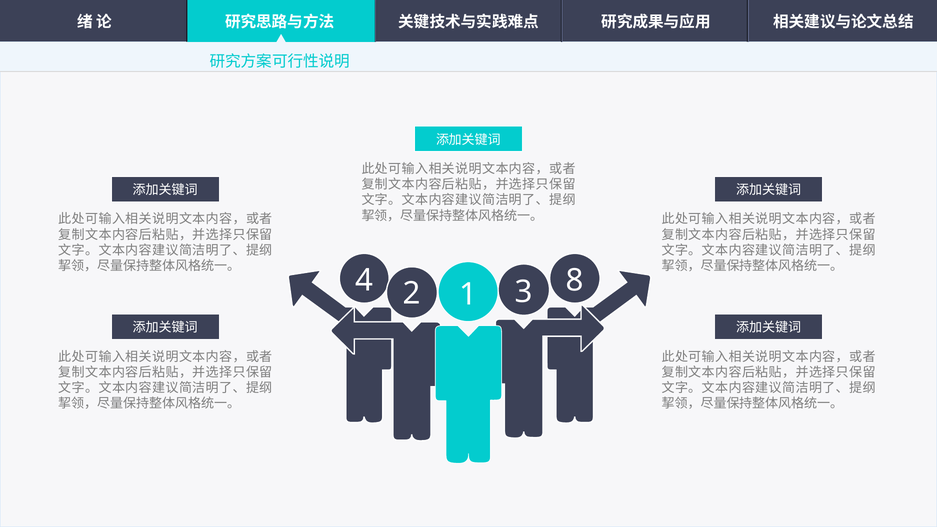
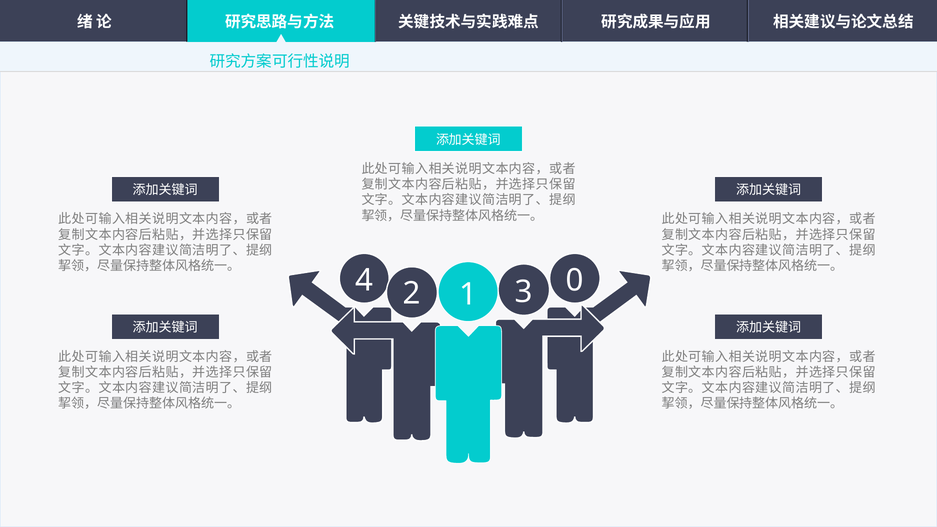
8: 8 -> 0 (575, 280)
